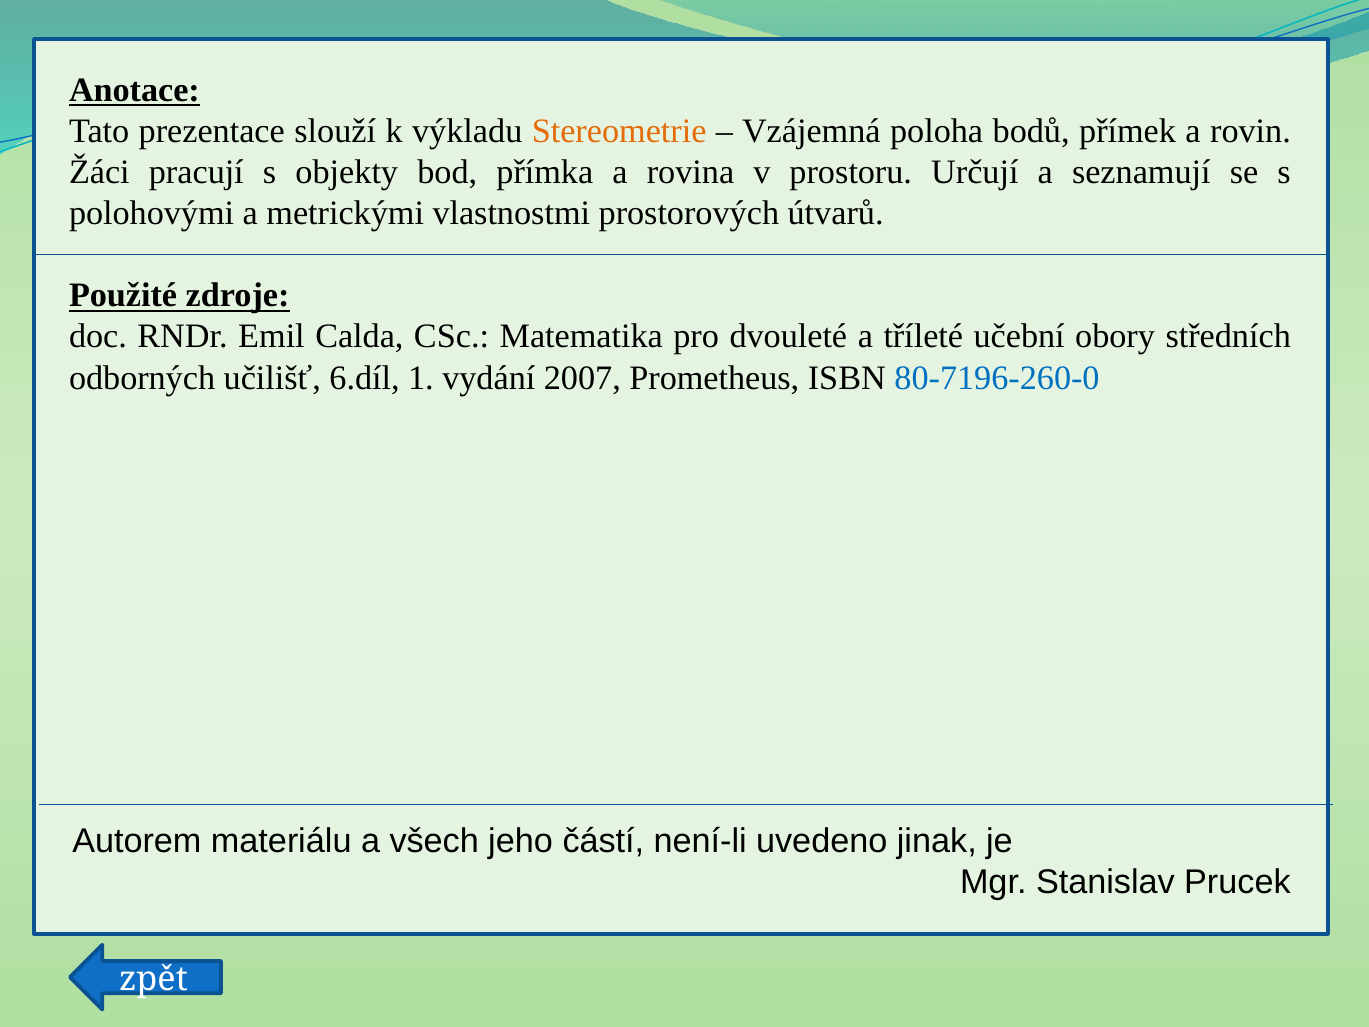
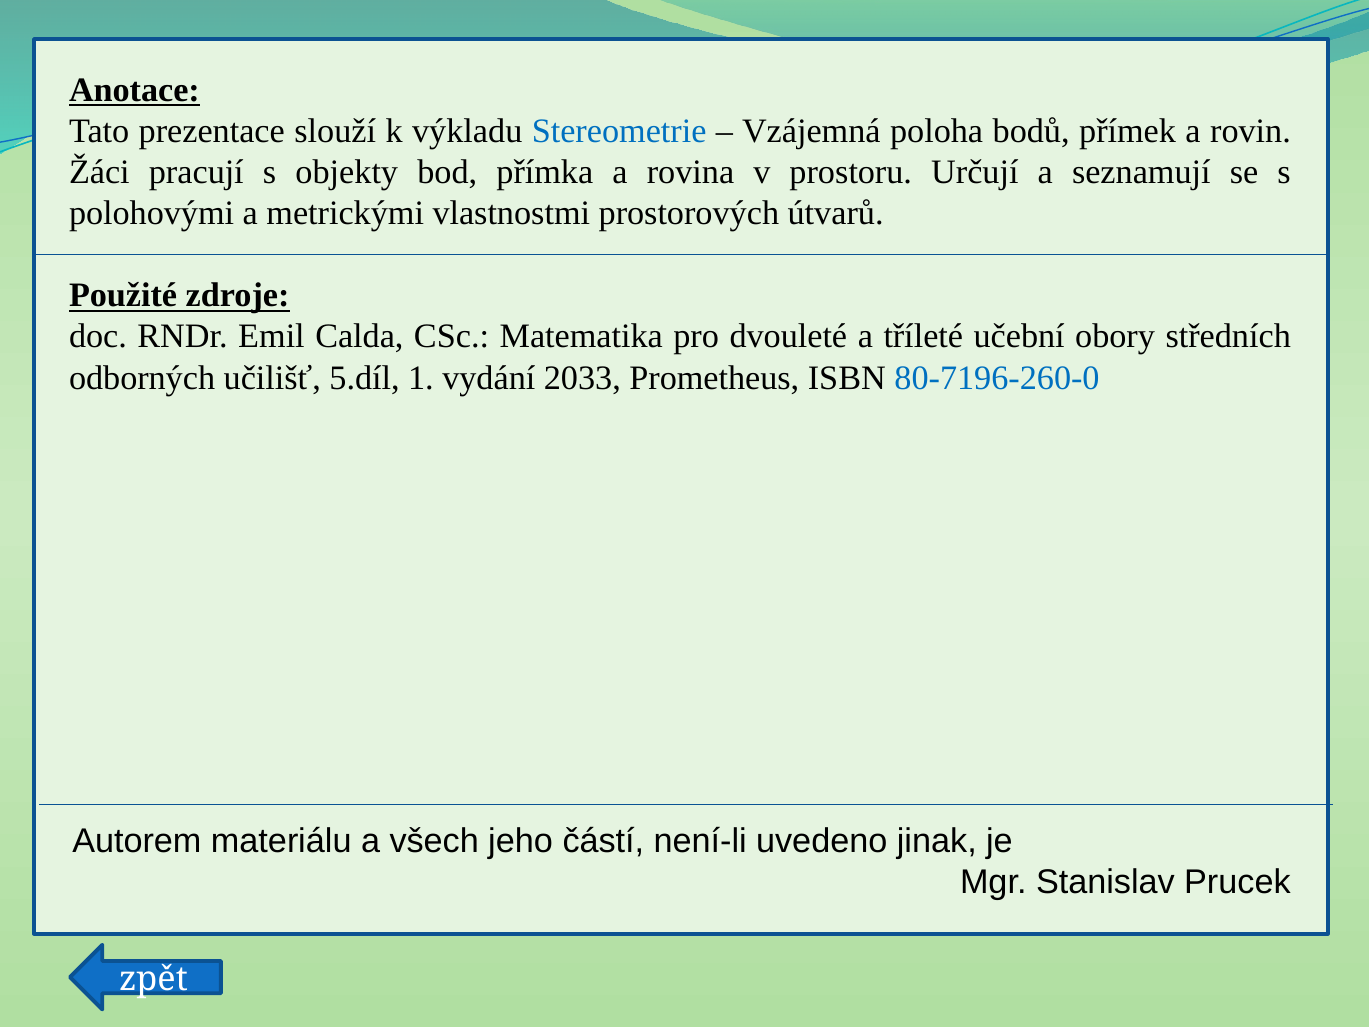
Stereometrie colour: orange -> blue (619, 131)
6.díl: 6.díl -> 5.díl (365, 378)
2007: 2007 -> 2033 (582, 378)
